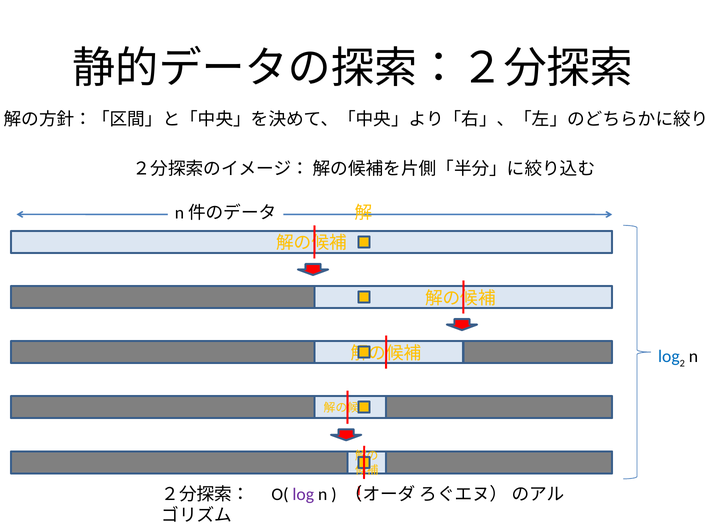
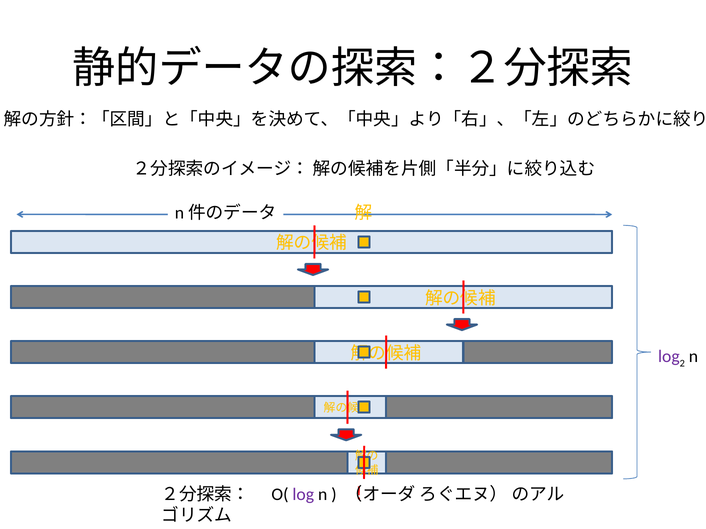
log colour: blue -> purple (669, 357)
